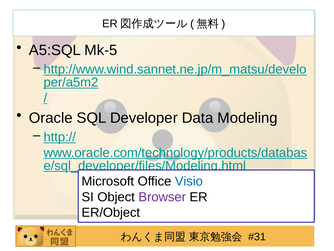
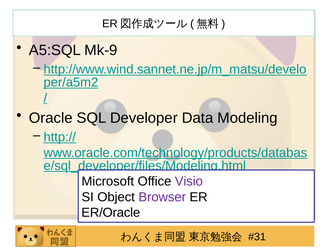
Mk-5: Mk-5 -> Mk-9 (101, 50)
Visio colour: blue -> purple (189, 181)
ER/Object: ER/Object -> ER/Oracle (111, 212)
